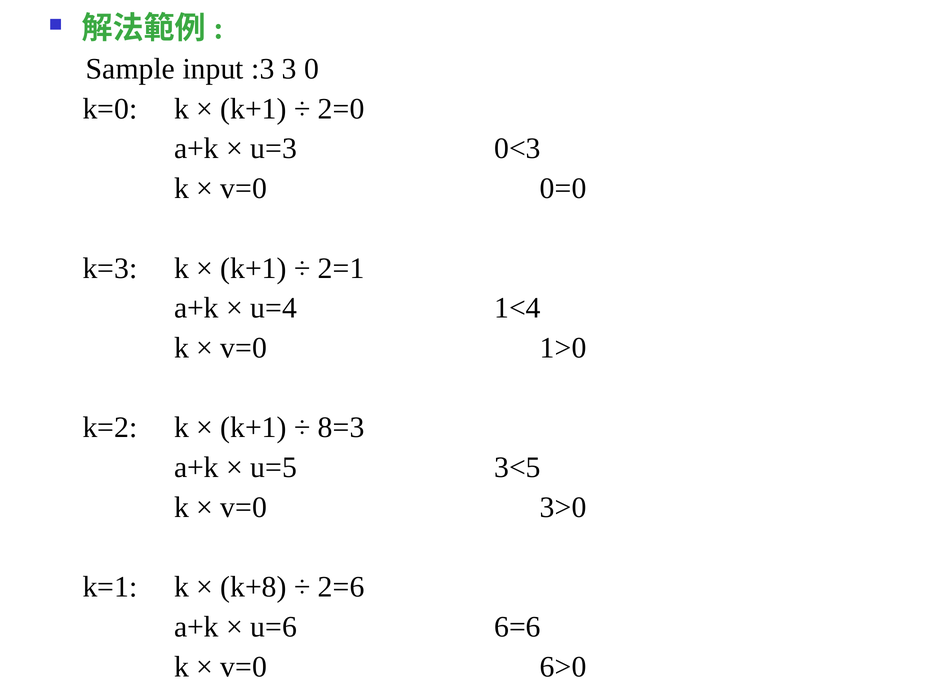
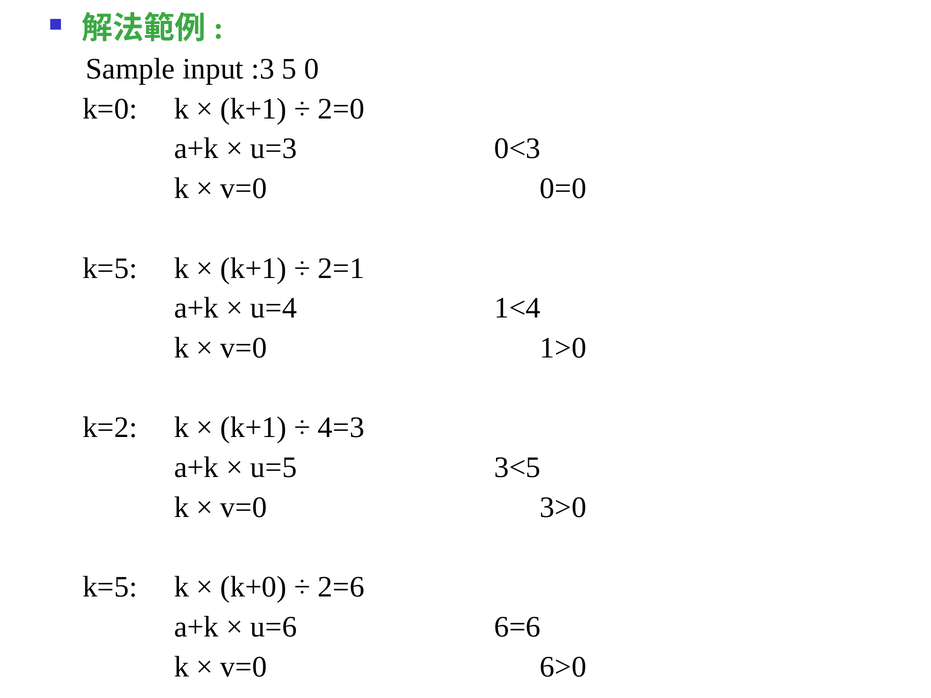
3: 3 -> 5 (289, 69)
k=3: k=3 -> k=5 (110, 268)
8=3: 8=3 -> 4=3 (341, 428)
k=1: k=1 -> k=5 (110, 587)
k+8: k+8 -> k+0 (254, 587)
